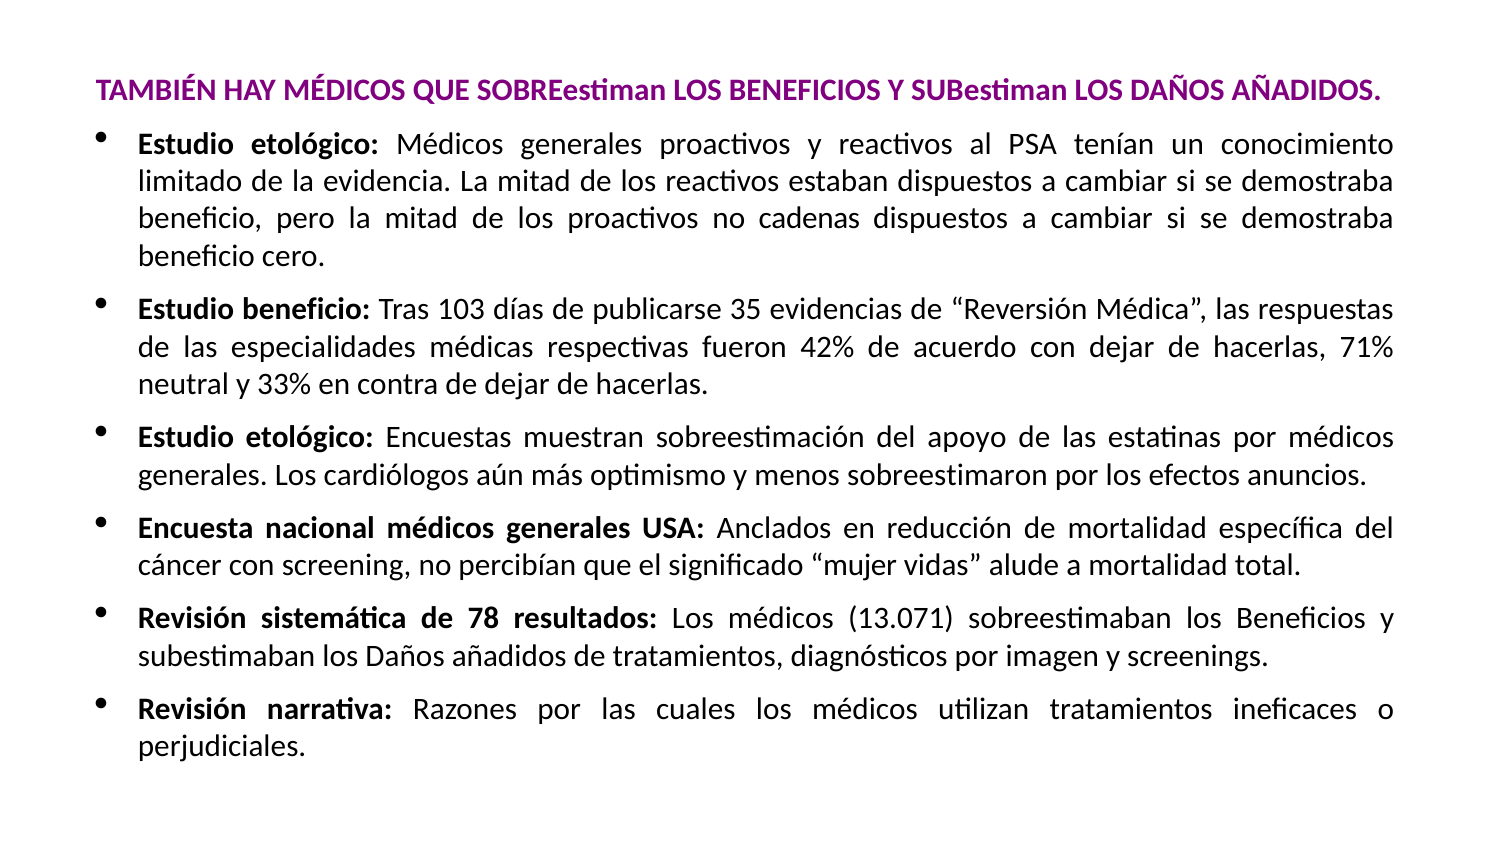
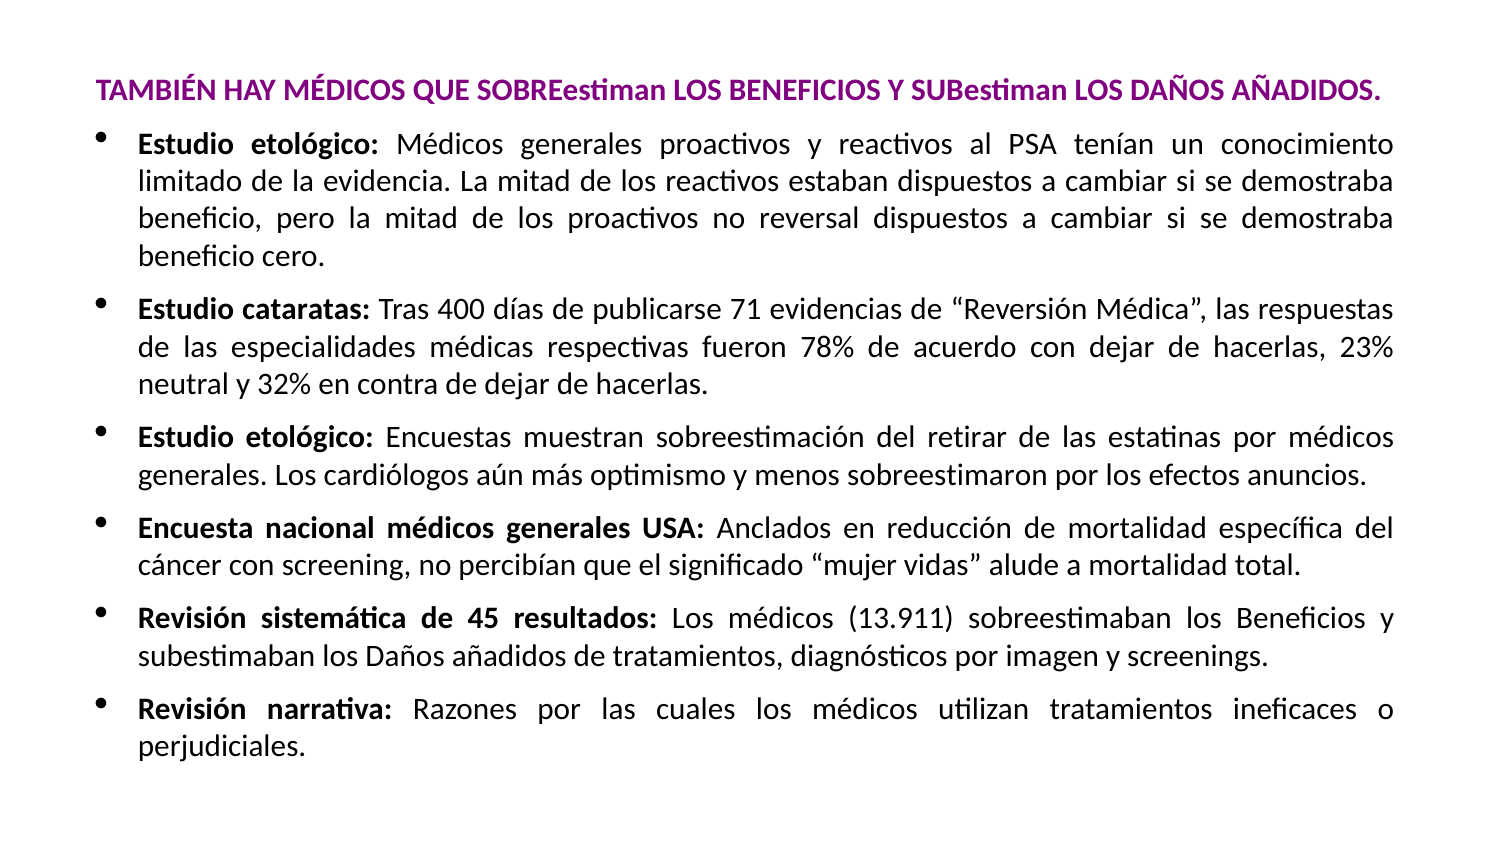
cadenas: cadenas -> reversal (809, 219)
Estudio beneficio: beneficio -> cataratas (306, 309)
103: 103 -> 400 (461, 309)
35: 35 -> 71 (746, 309)
42%: 42% -> 78% (827, 347)
71%: 71% -> 23% (1367, 347)
33%: 33% -> 32% (284, 384)
apoyo: apoyo -> retirar (967, 437)
78: 78 -> 45 (483, 618)
13.071: 13.071 -> 13.911 (901, 618)
